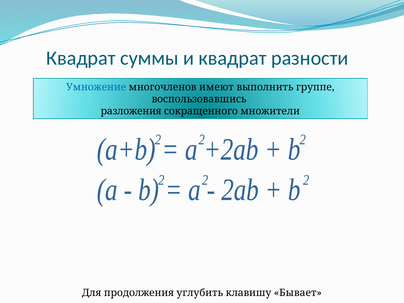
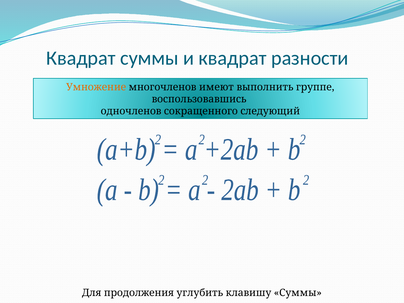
Умножение colour: blue -> orange (96, 87)
разложения: разложения -> одночленов (131, 111)
множители: множители -> следующий (270, 111)
клавишу Бывает: Бывает -> Суммы (298, 293)
